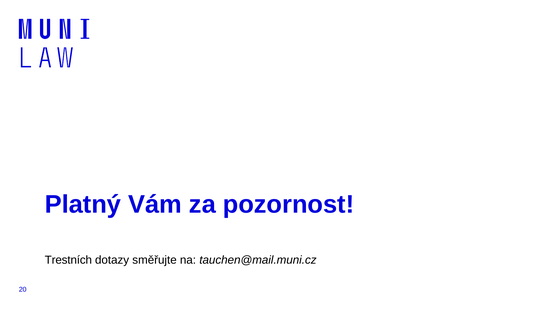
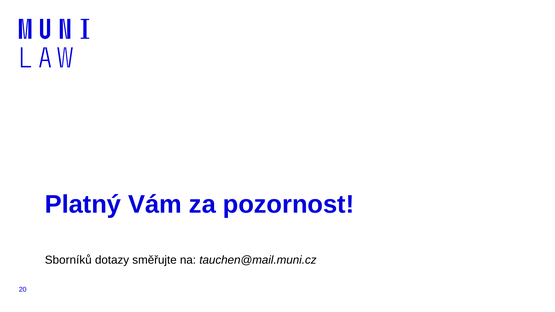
Trestních: Trestních -> Sborníků (68, 260)
